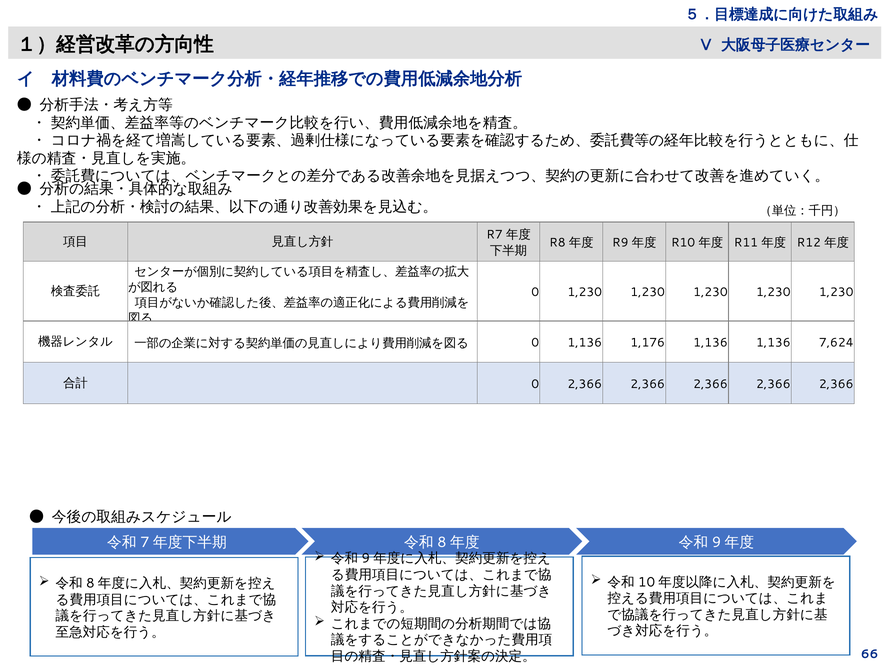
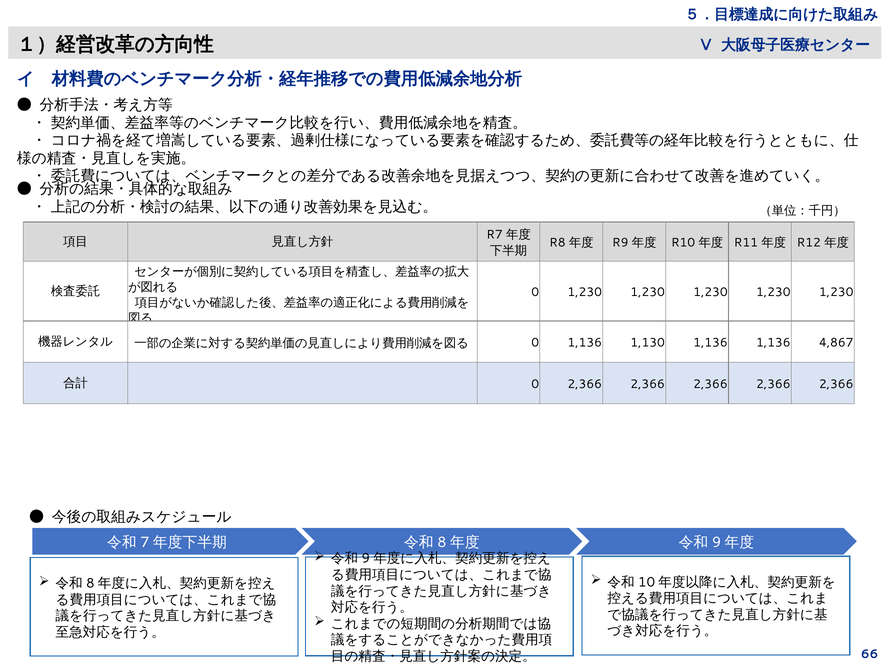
1,176: 1,176 -> 1,130 (648, 343)
7,624: 7,624 -> 4,867 (836, 343)
